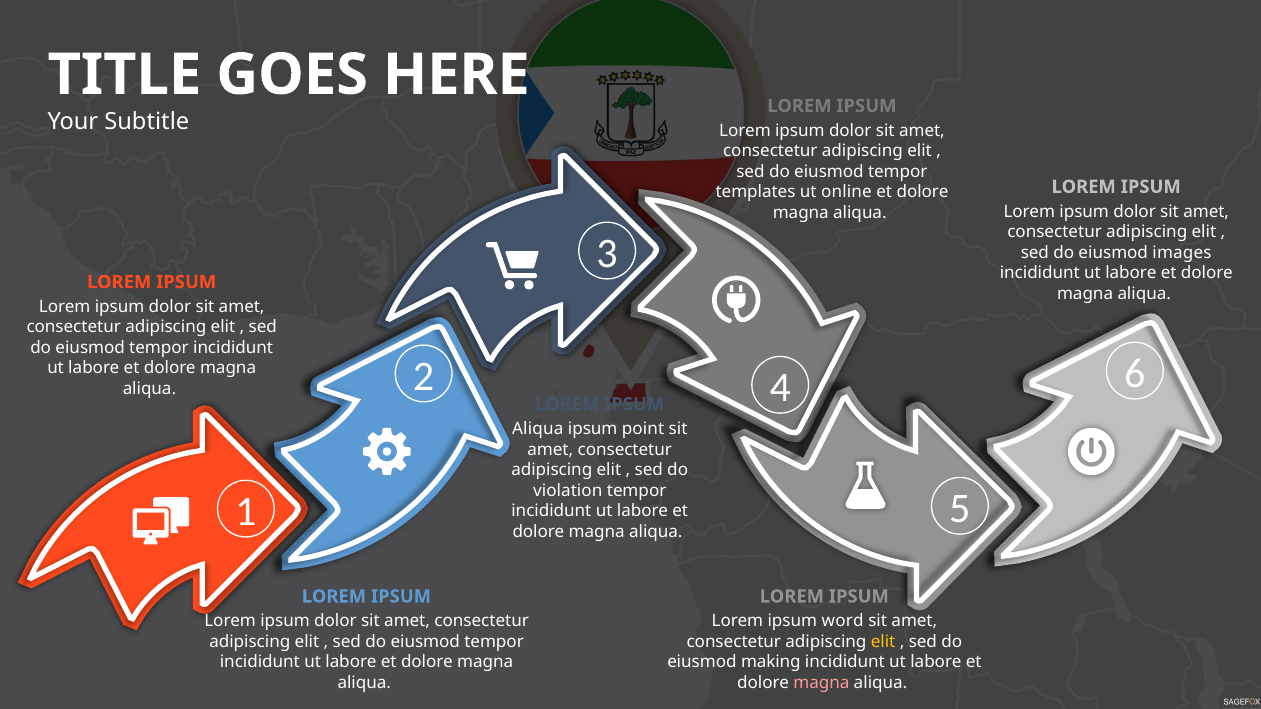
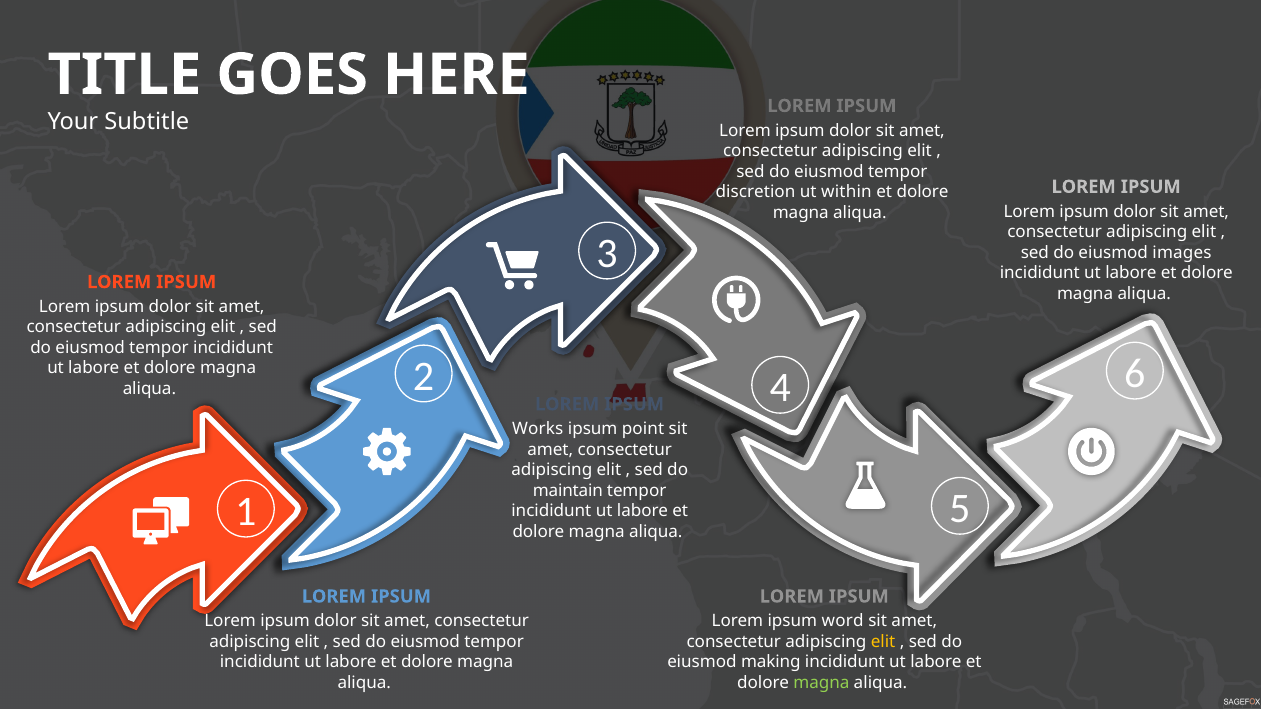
templates: templates -> discretion (755, 192)
online: online -> within (846, 192)
Aliqua: Aliqua -> Works (538, 429)
violation: violation -> maintain (568, 491)
magna colour: pink -> light green (821, 683)
